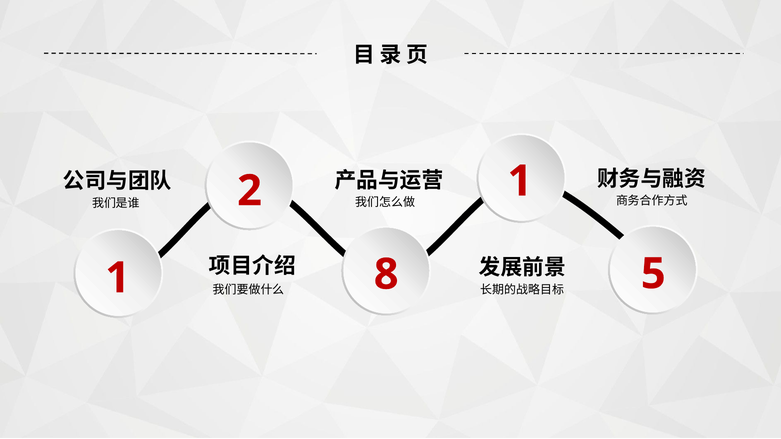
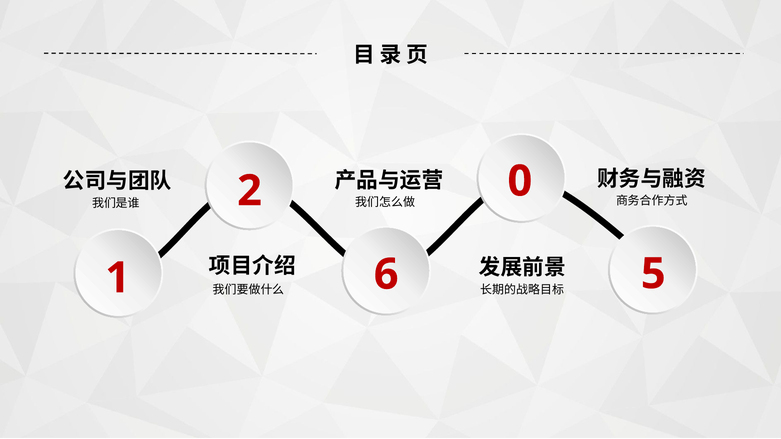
2 1: 1 -> 0 (520, 181)
8: 8 -> 6 (386, 275)
